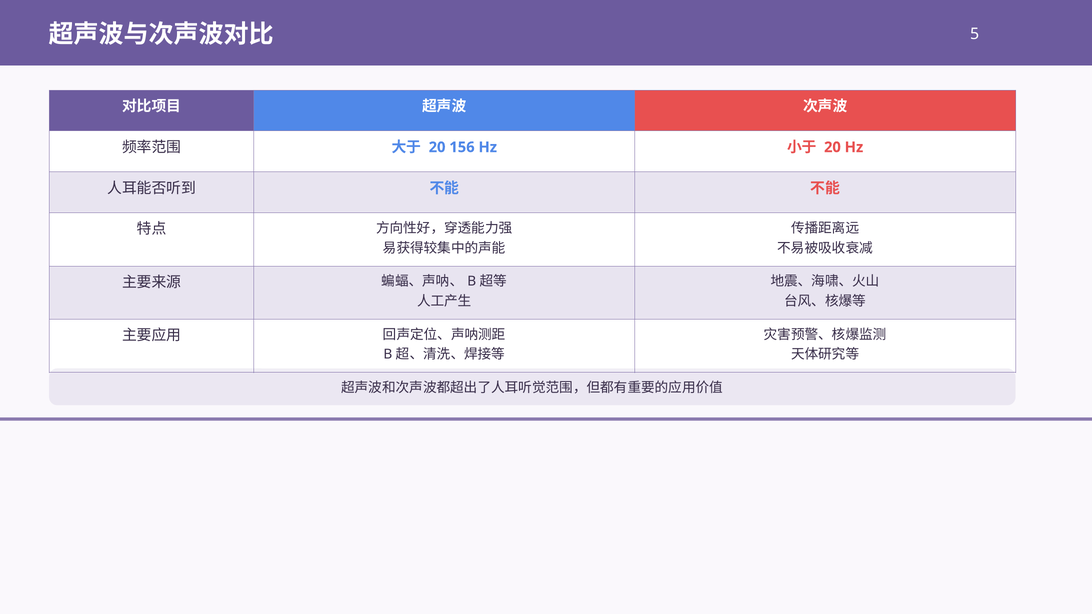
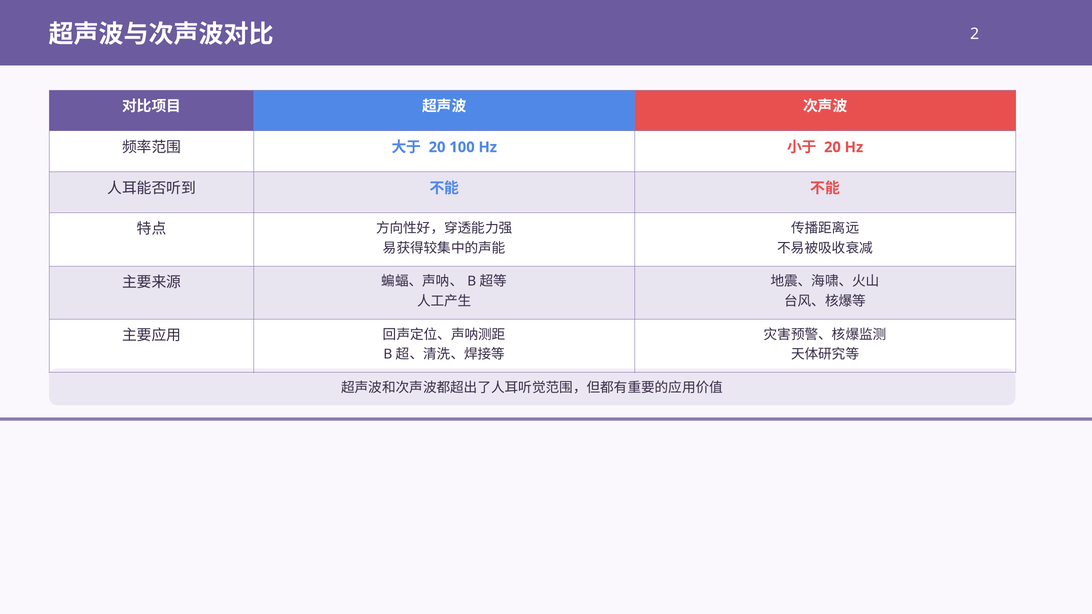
5: 5 -> 2 (975, 34)
156: 156 -> 100 (462, 147)
